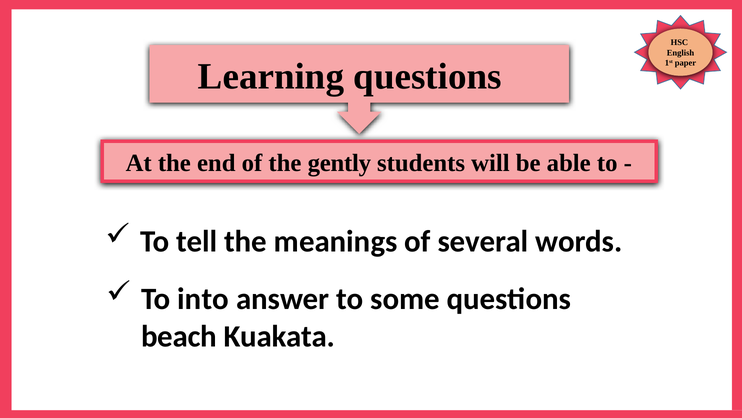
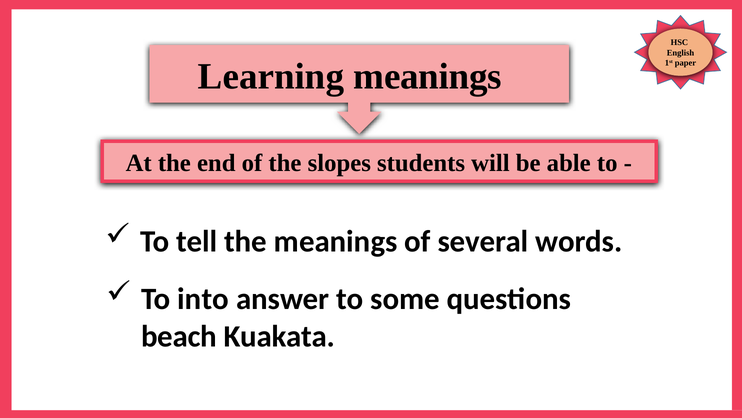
Learning questions: questions -> meanings (428, 76)
gently: gently -> slopes (339, 163)
